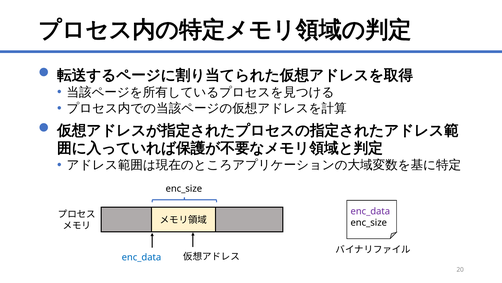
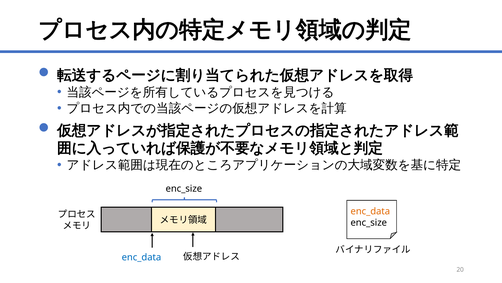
enc_data colour: purple -> orange (370, 211)
